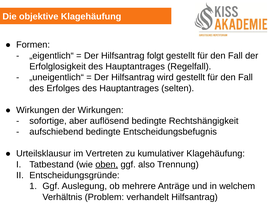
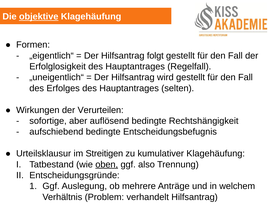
objektive underline: none -> present (39, 17)
der Wirkungen: Wirkungen -> Verurteilen (101, 110)
Vertreten: Vertreten -> Streitigen (104, 154)
